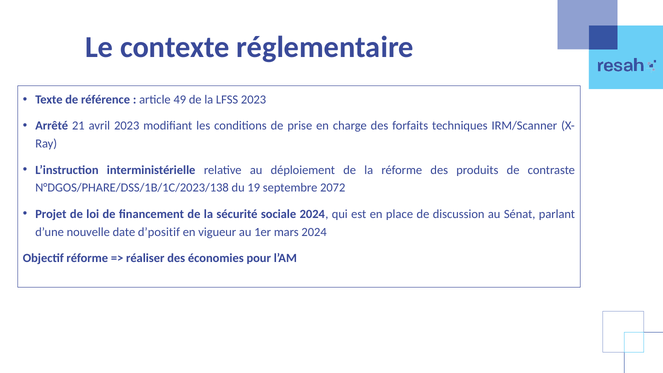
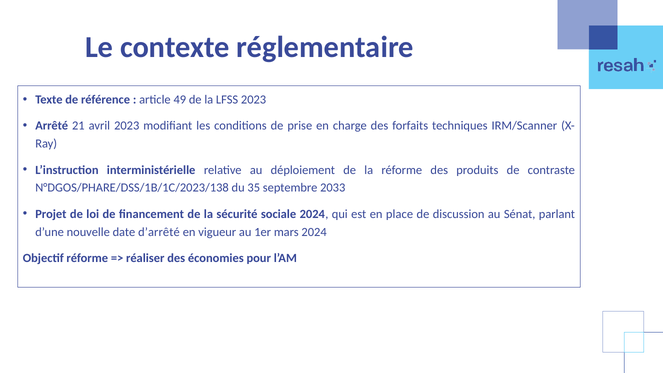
19: 19 -> 35 (254, 188)
2072: 2072 -> 2033 (333, 188)
d’positif: d’positif -> d’arrêté (159, 232)
